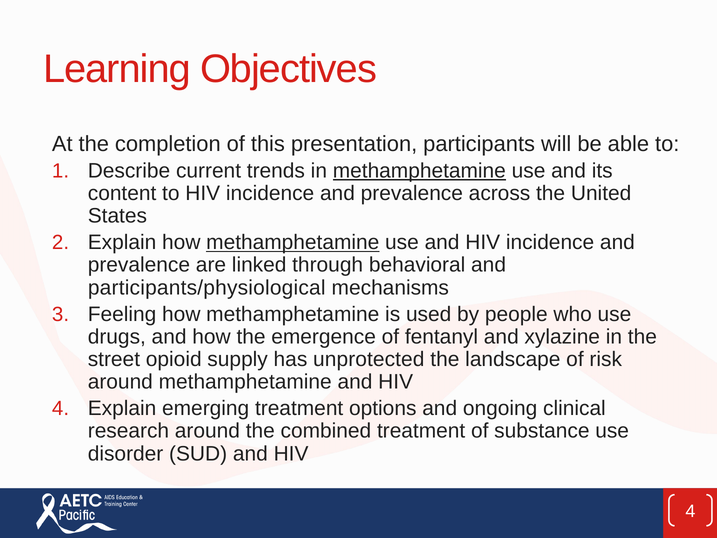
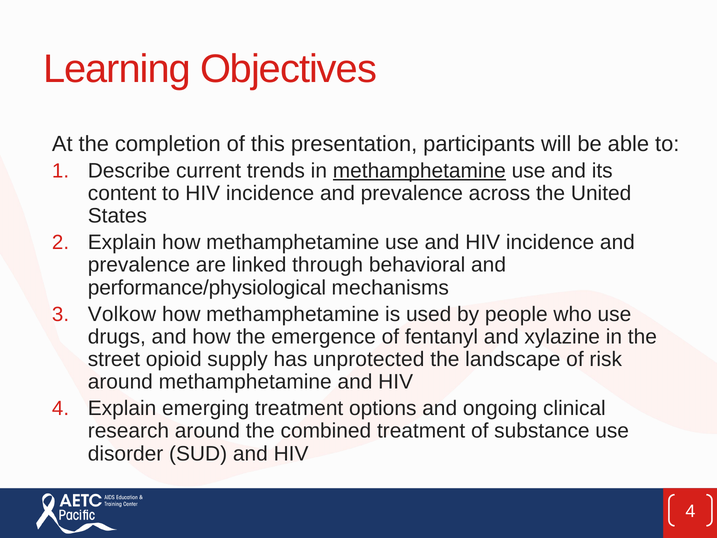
methamphetamine underline: present -> none (293, 242)
participants/physiological: participants/physiological -> performance/physiological (207, 287)
Feeling: Feeling -> Volkow (122, 314)
